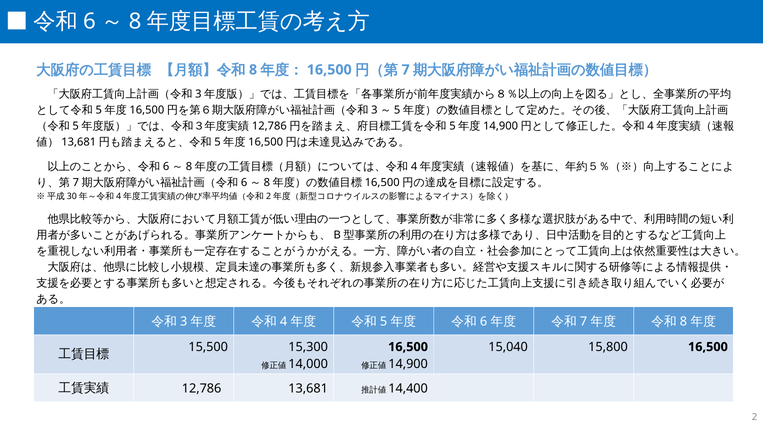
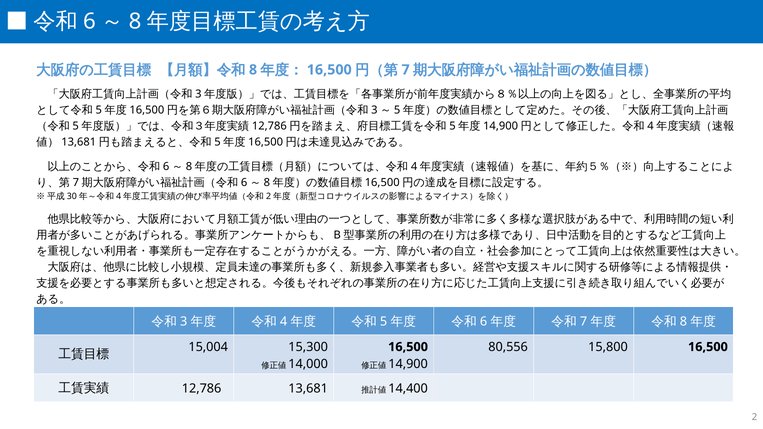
15,040: 15,040 -> 80,556 (508, 347)
15,500: 15,500 -> 15,004 (208, 347)
